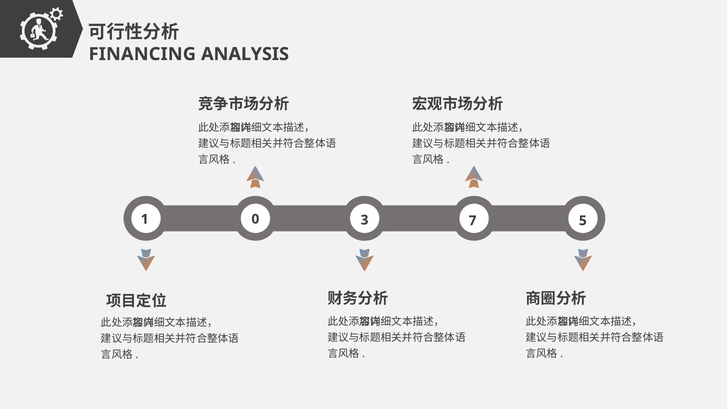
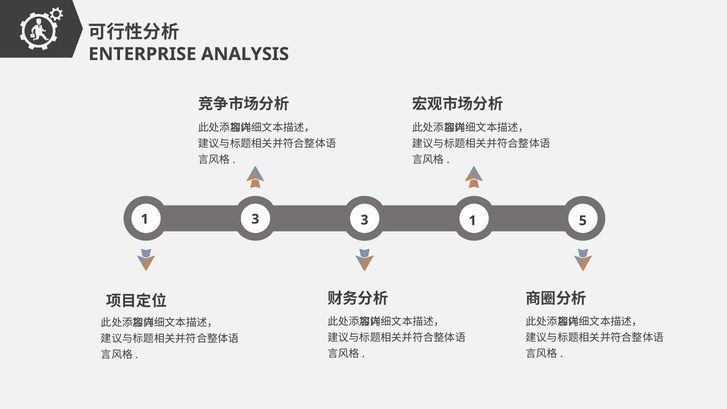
FINANCING: FINANCING -> ENTERPRISE (142, 54)
1 0: 0 -> 3 (255, 219)
3 7: 7 -> 1 (473, 221)
